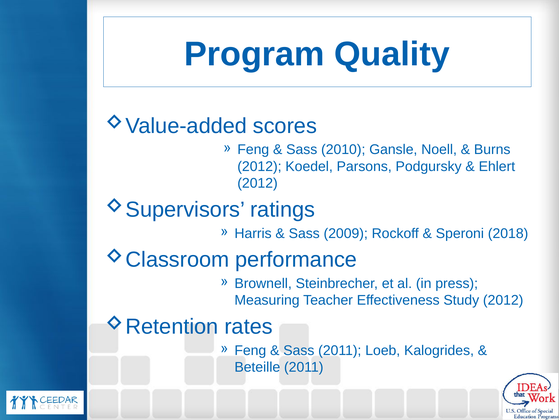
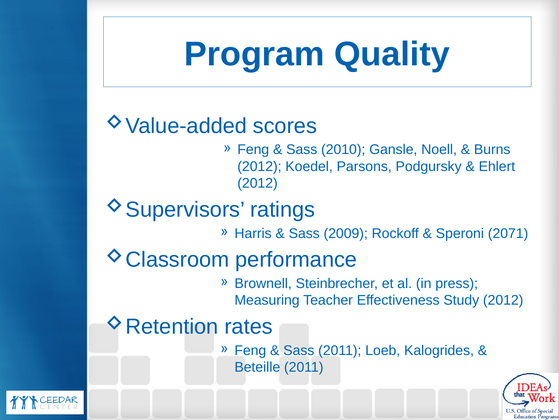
2018: 2018 -> 2071 (508, 233)
